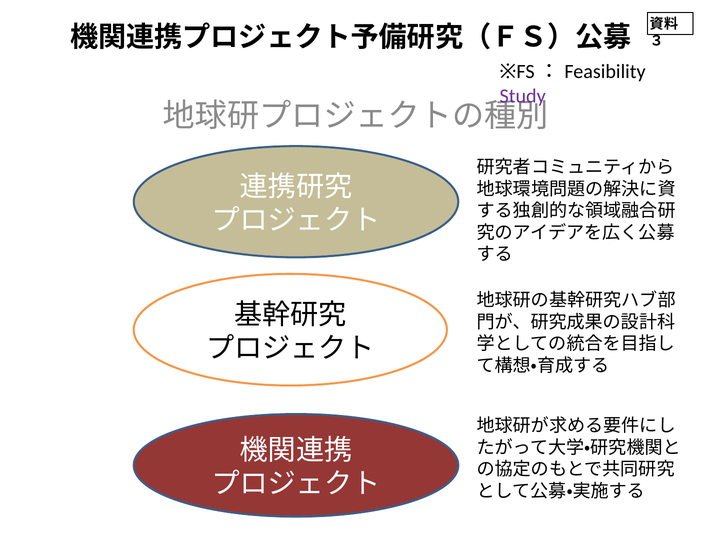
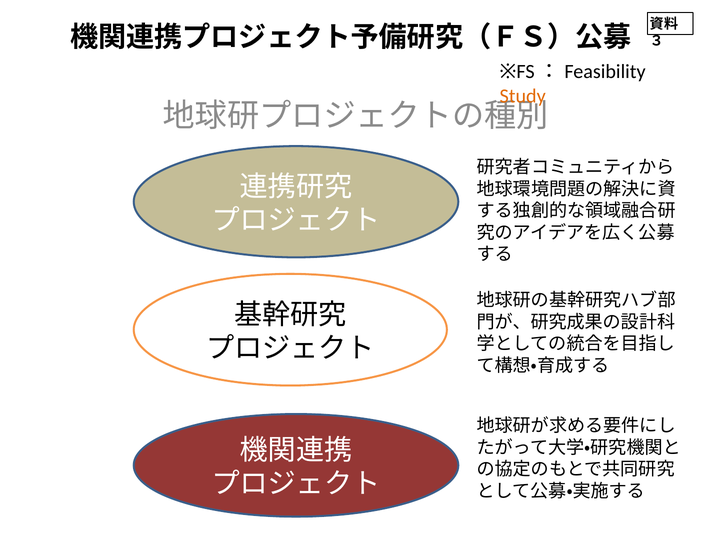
Study colour: purple -> orange (523, 96)
